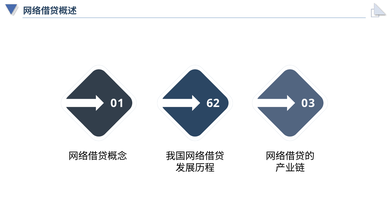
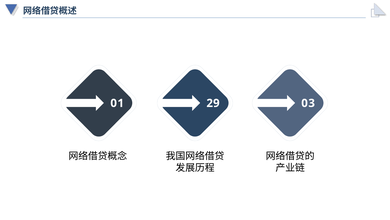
62: 62 -> 29 (213, 103)
